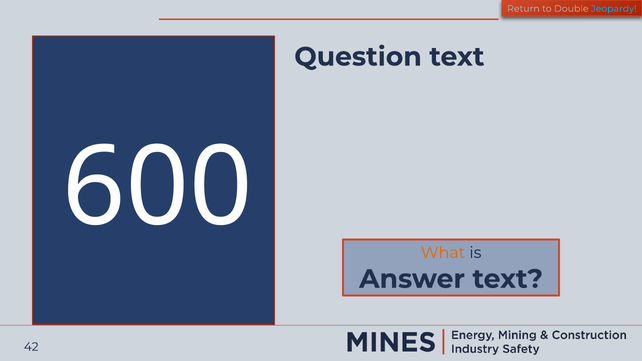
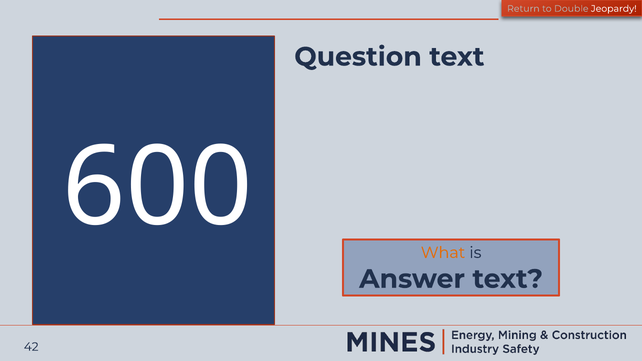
Jeopardy colour: light blue -> white (614, 9)
